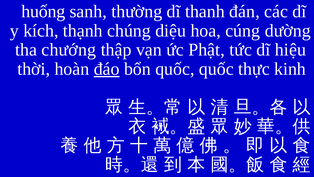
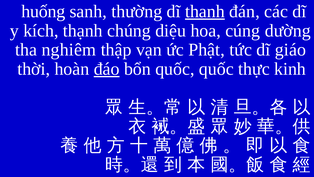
thanh underline: none -> present (205, 11)
chướng: chướng -> nghiêm (69, 50)
hiệu: hiệu -> giáo (290, 50)
